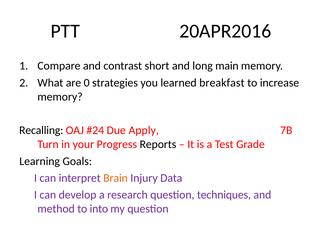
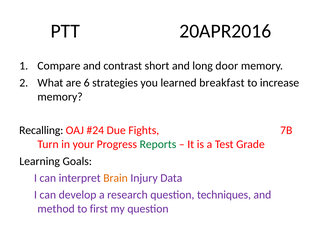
main: main -> door (227, 66)
0: 0 -> 6 (87, 83)
Apply: Apply -> Fights (144, 130)
Reports colour: black -> green (158, 144)
into: into -> first (99, 208)
